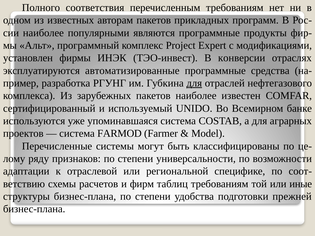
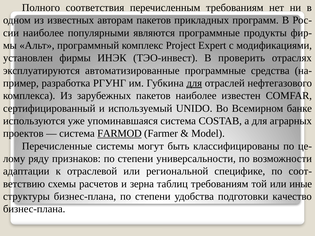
конверсии: конверсии -> проверить (242, 58)
FARMOD underline: none -> present (119, 134)
фирм: фирм -> зерна (142, 184)
прежней: прежней -> качество (292, 197)
